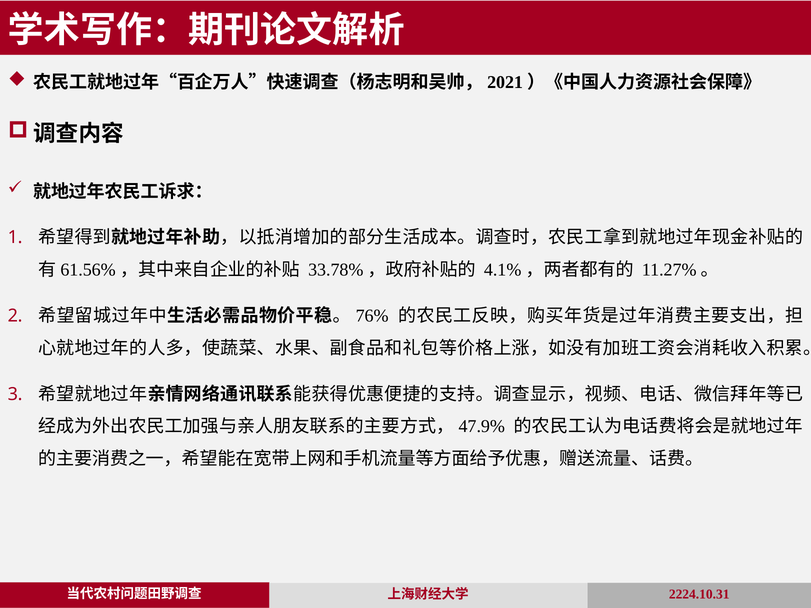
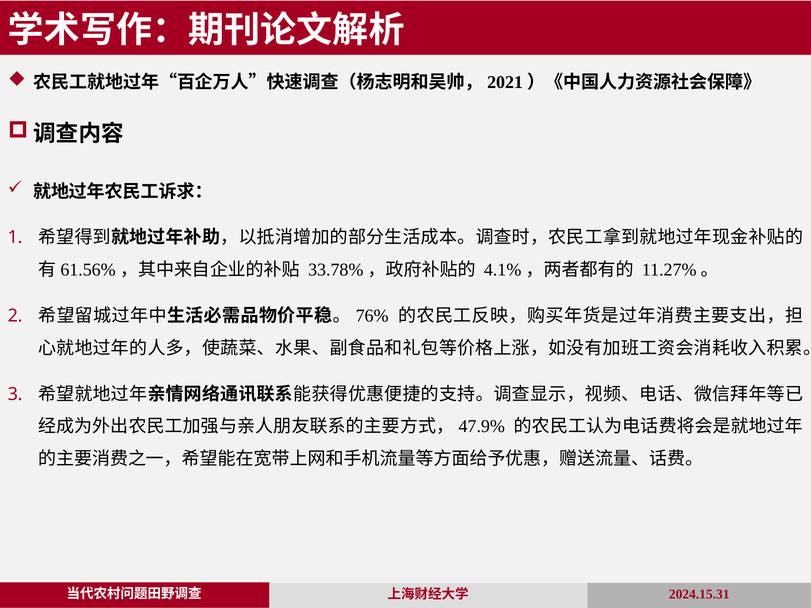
2224.10.31: 2224.10.31 -> 2024.15.31 (699, 595)
